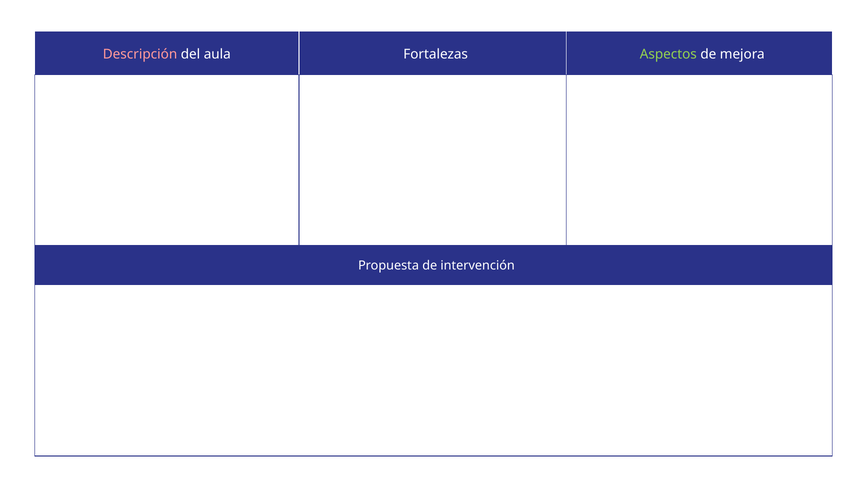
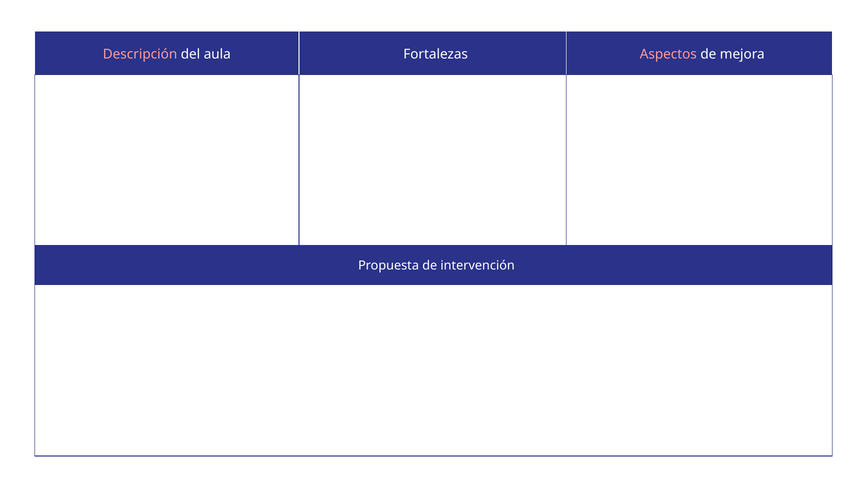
Aspectos colour: light green -> pink (668, 54)
